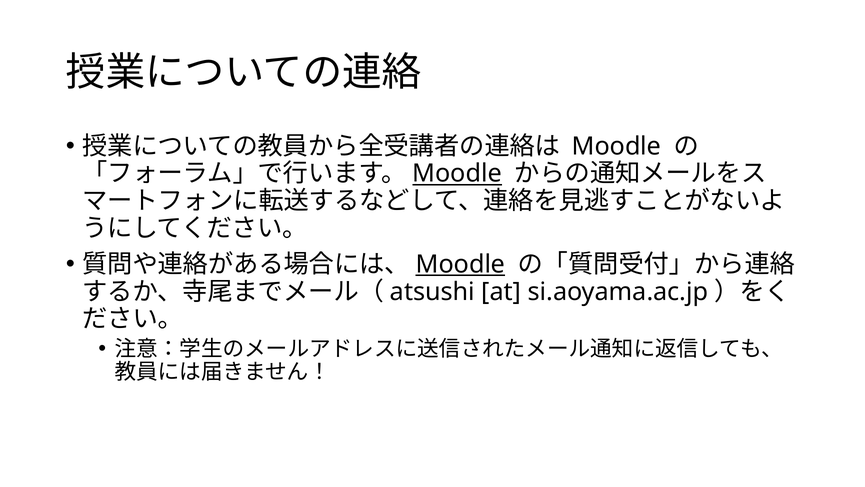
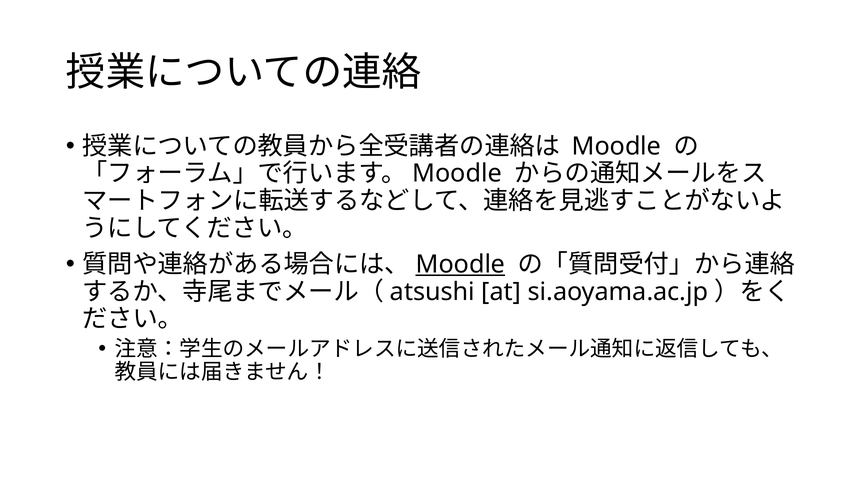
Moodle underline: present -> none (457, 173)
